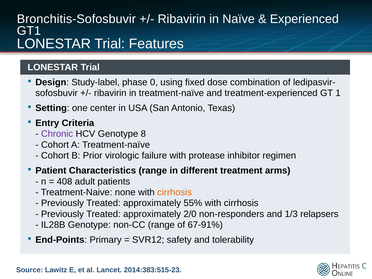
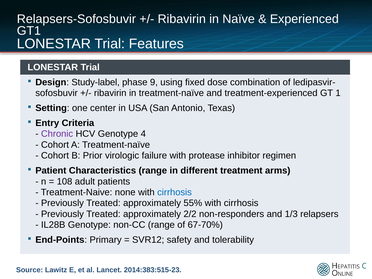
Bronchitis-Sofosbuvir: Bronchitis-Sofosbuvir -> Relapsers-Sofosbuvir (76, 19)
0: 0 -> 9 (154, 82)
8: 8 -> 4 (143, 134)
408: 408 -> 108 (65, 181)
cirrhosis colour: orange -> blue (175, 192)
2/0: 2/0 -> 2/2 (190, 214)
67-91%: 67-91% -> 67-70% (205, 225)
